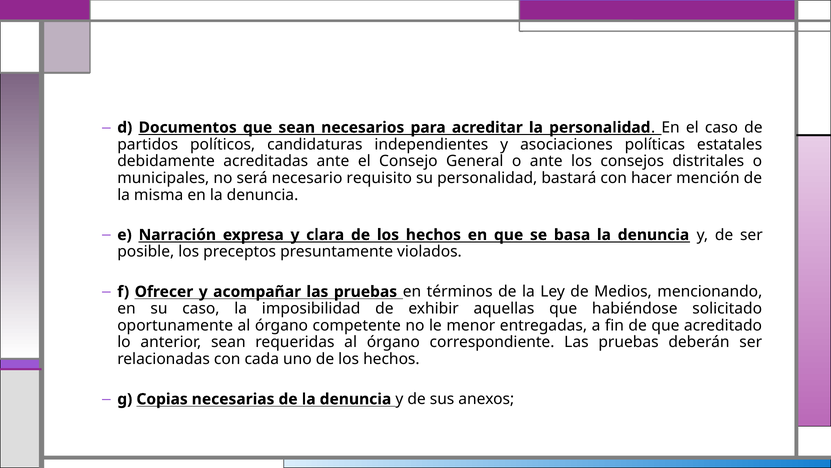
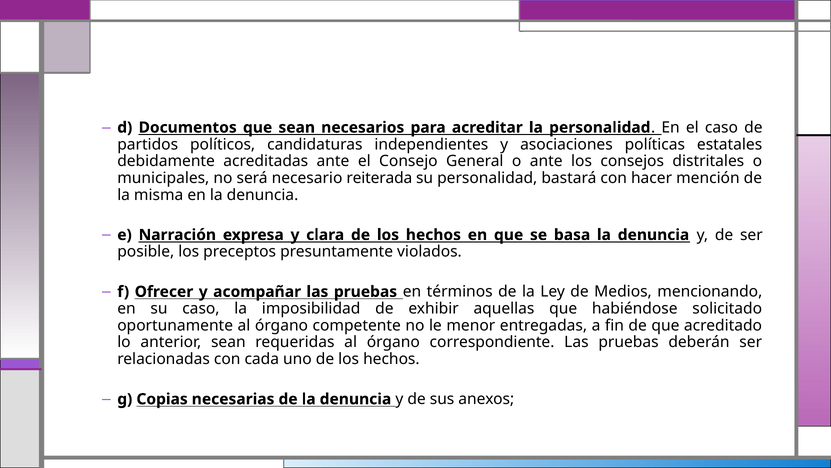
requisito: requisito -> reiterada (379, 178)
